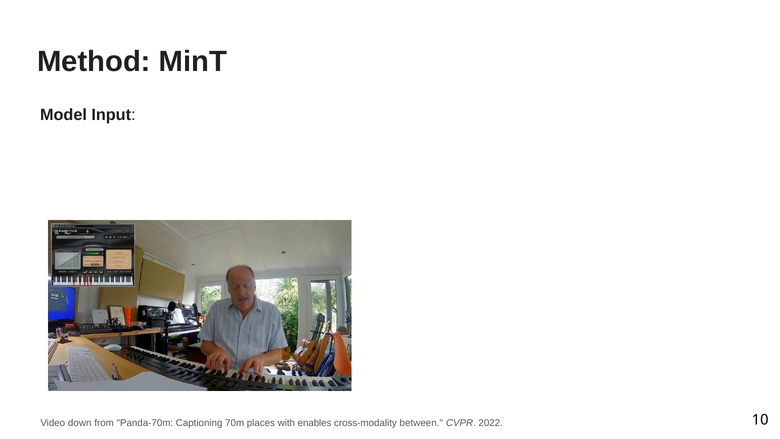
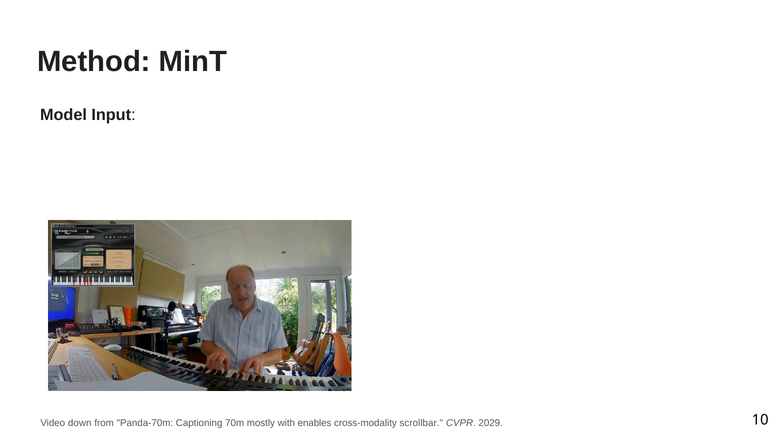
places: places -> mostly (261, 423)
between: between -> scrollbar (421, 423)
2022: 2022 -> 2029 (491, 423)
